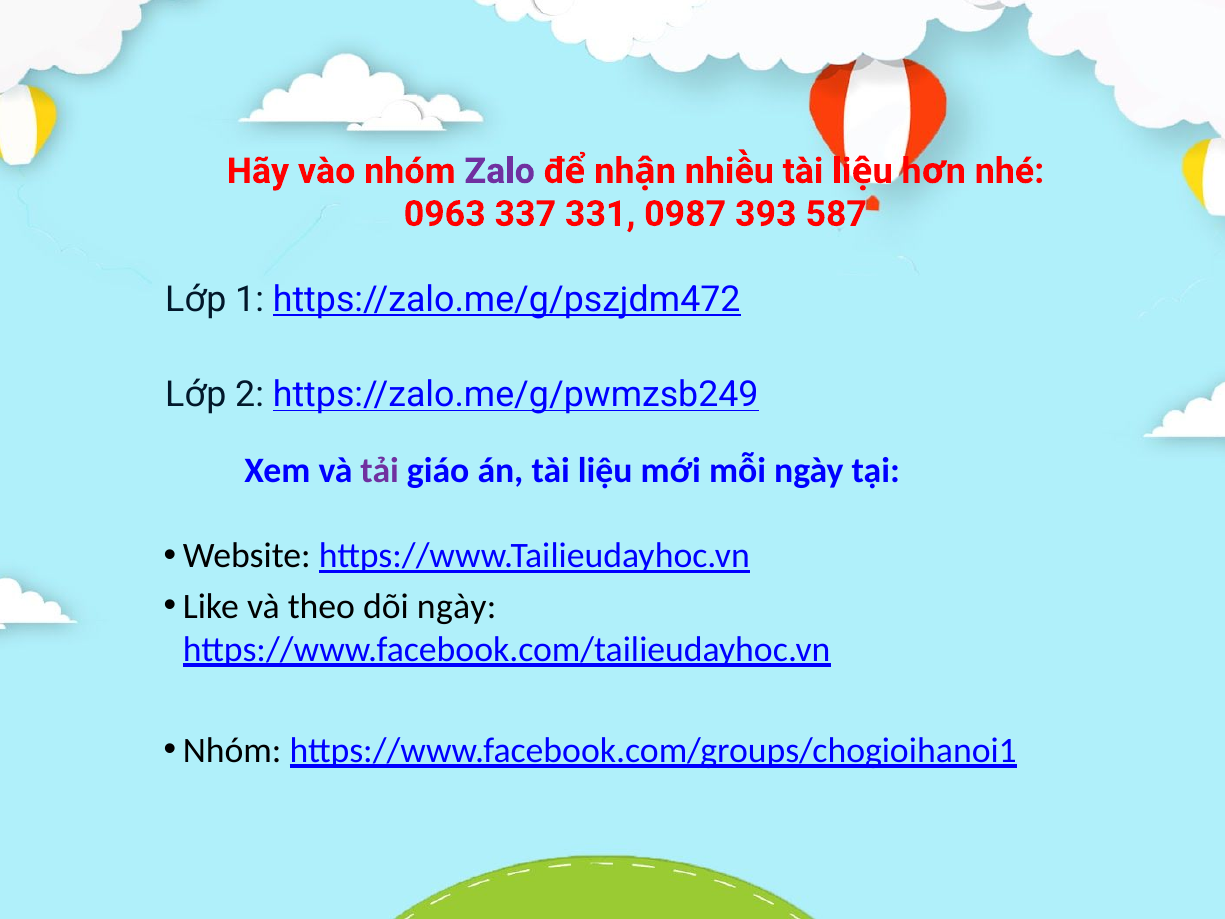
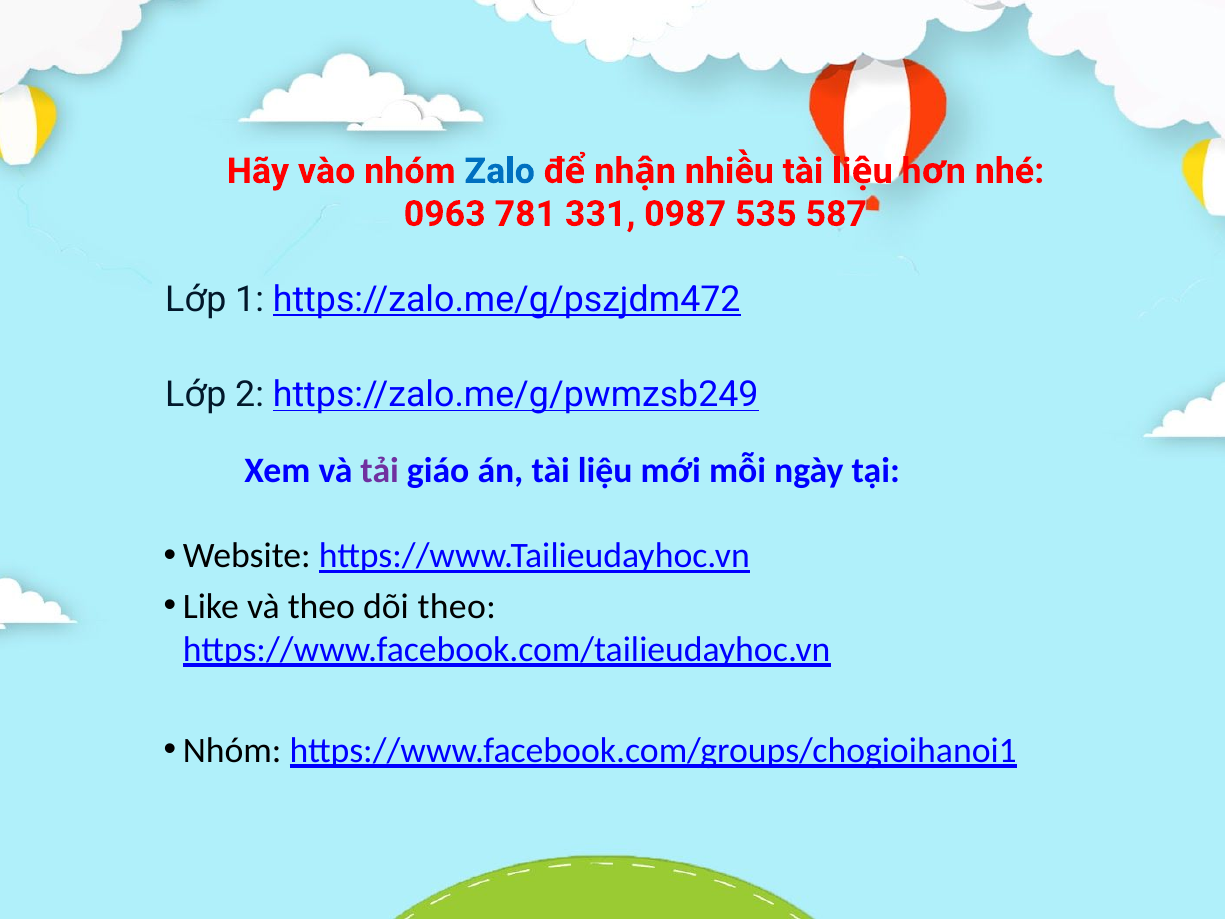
Zalo colour: purple -> blue (500, 171)
337: 337 -> 781 (525, 214)
393: 393 -> 535 (766, 214)
dõi ngày: ngày -> theo (457, 607)
